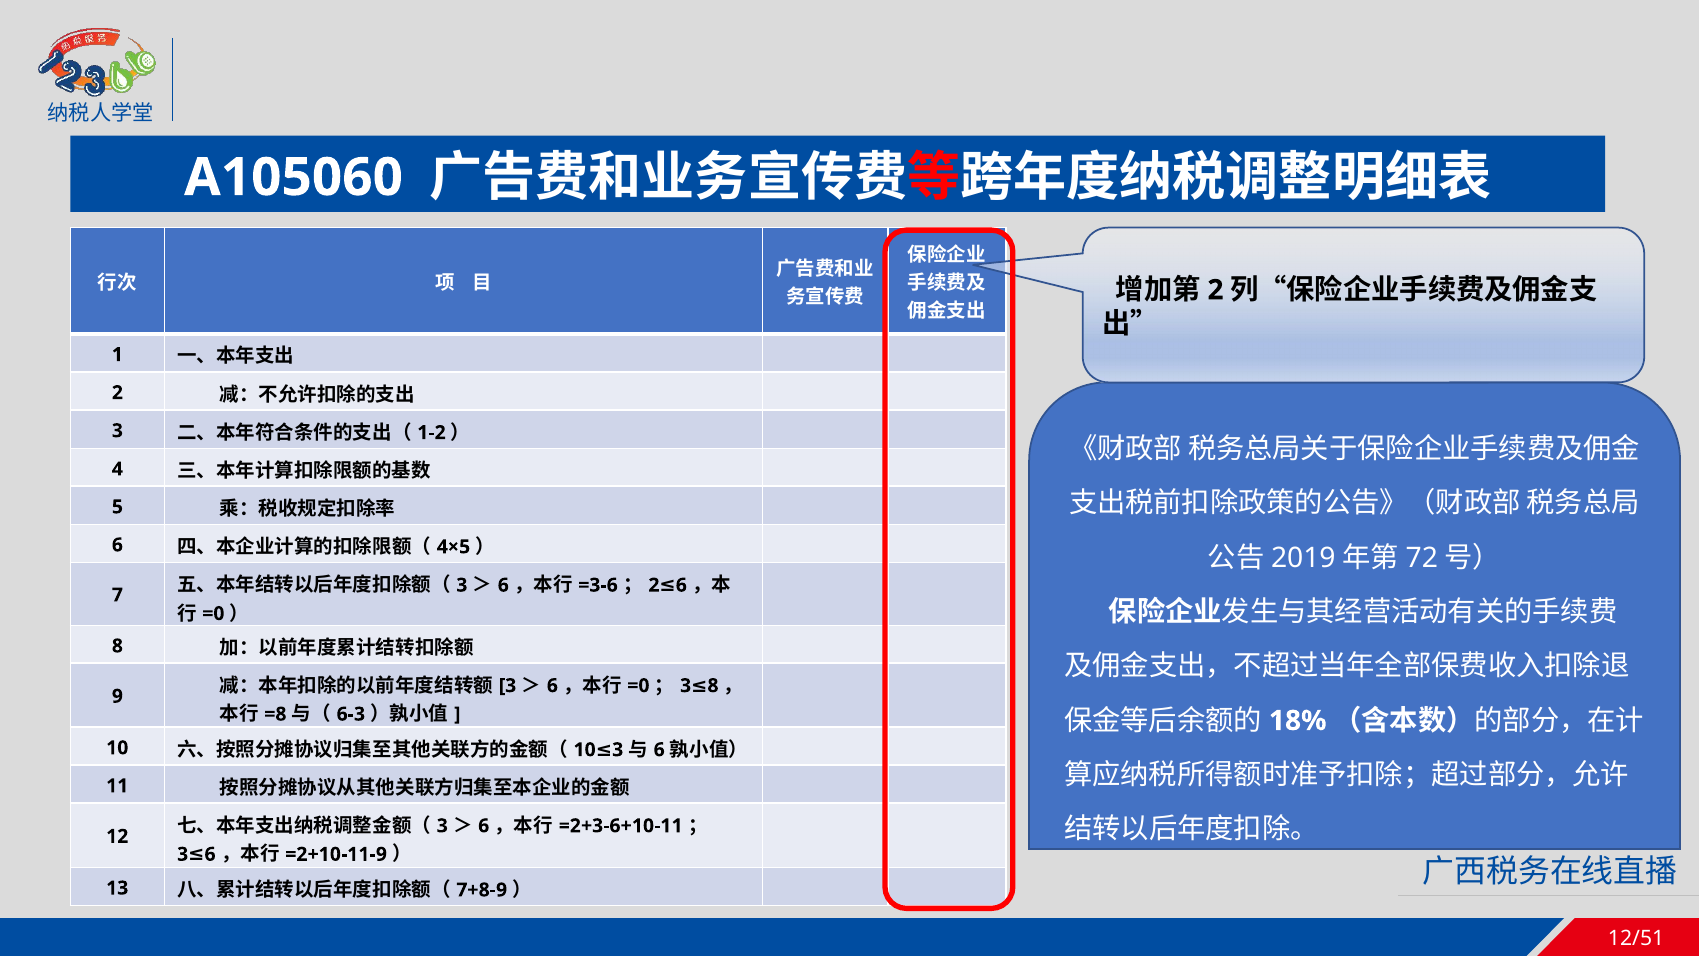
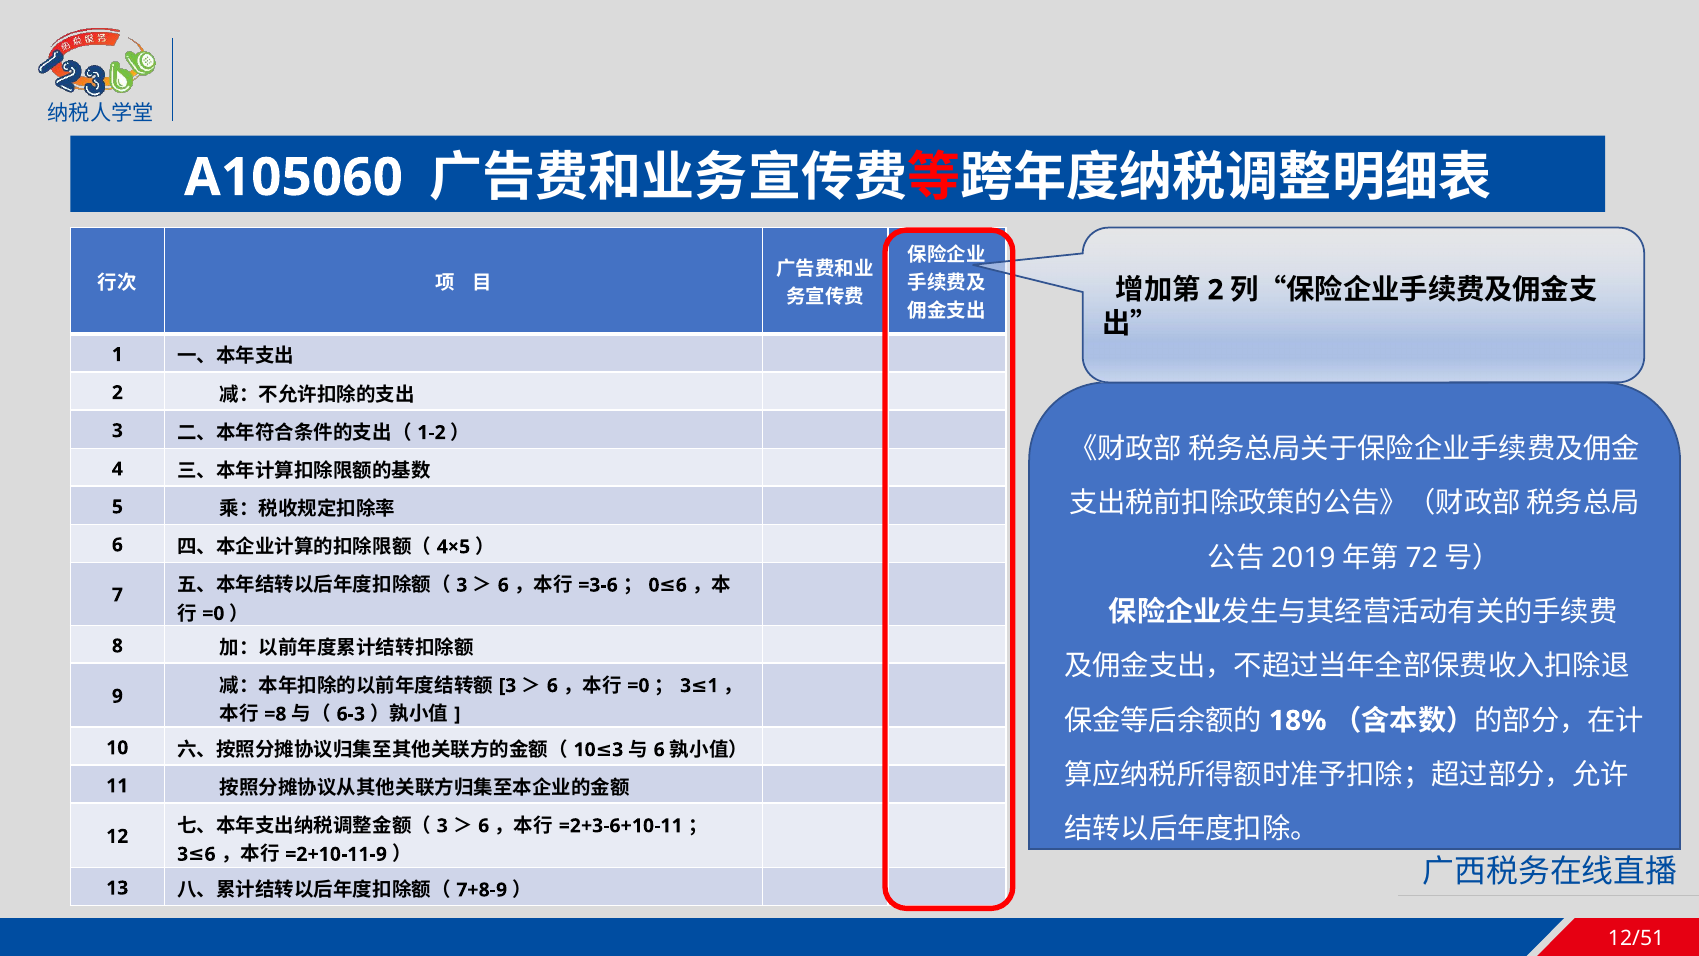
2: 2 -> 0 (654, 585)
3 8: 8 -> 1 (713, 685)
